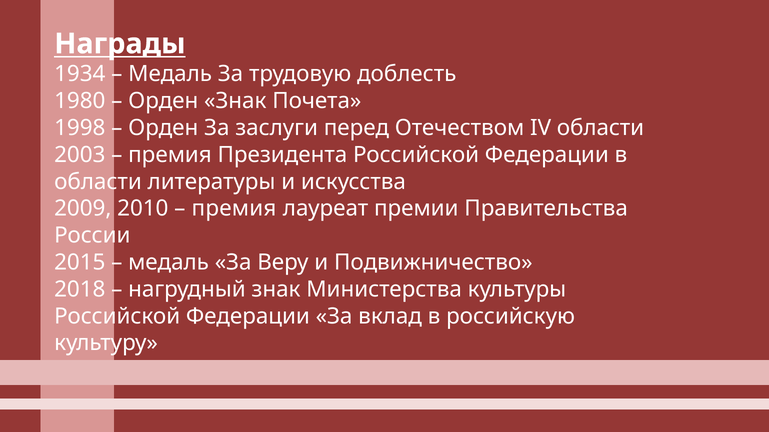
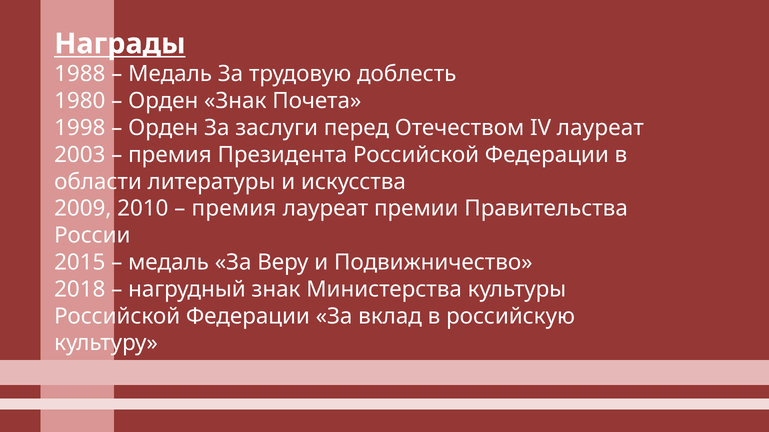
1934: 1934 -> 1988 (80, 74)
IV области: области -> лауреат (600, 128)
